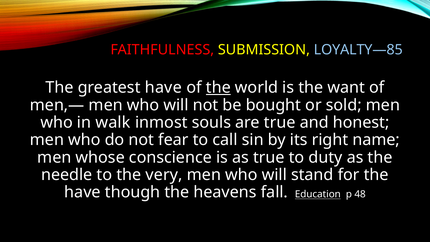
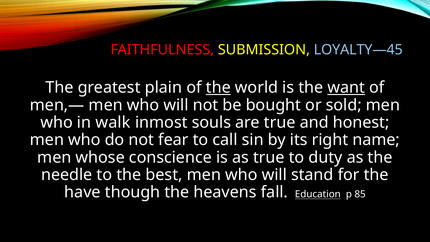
LOYALTY—85: LOYALTY—85 -> LOYALTY—45 (358, 50)
greatest have: have -> plain (163, 88)
want underline: none -> present (346, 88)
very: very -> best (164, 175)
48: 48 -> 85 (360, 194)
